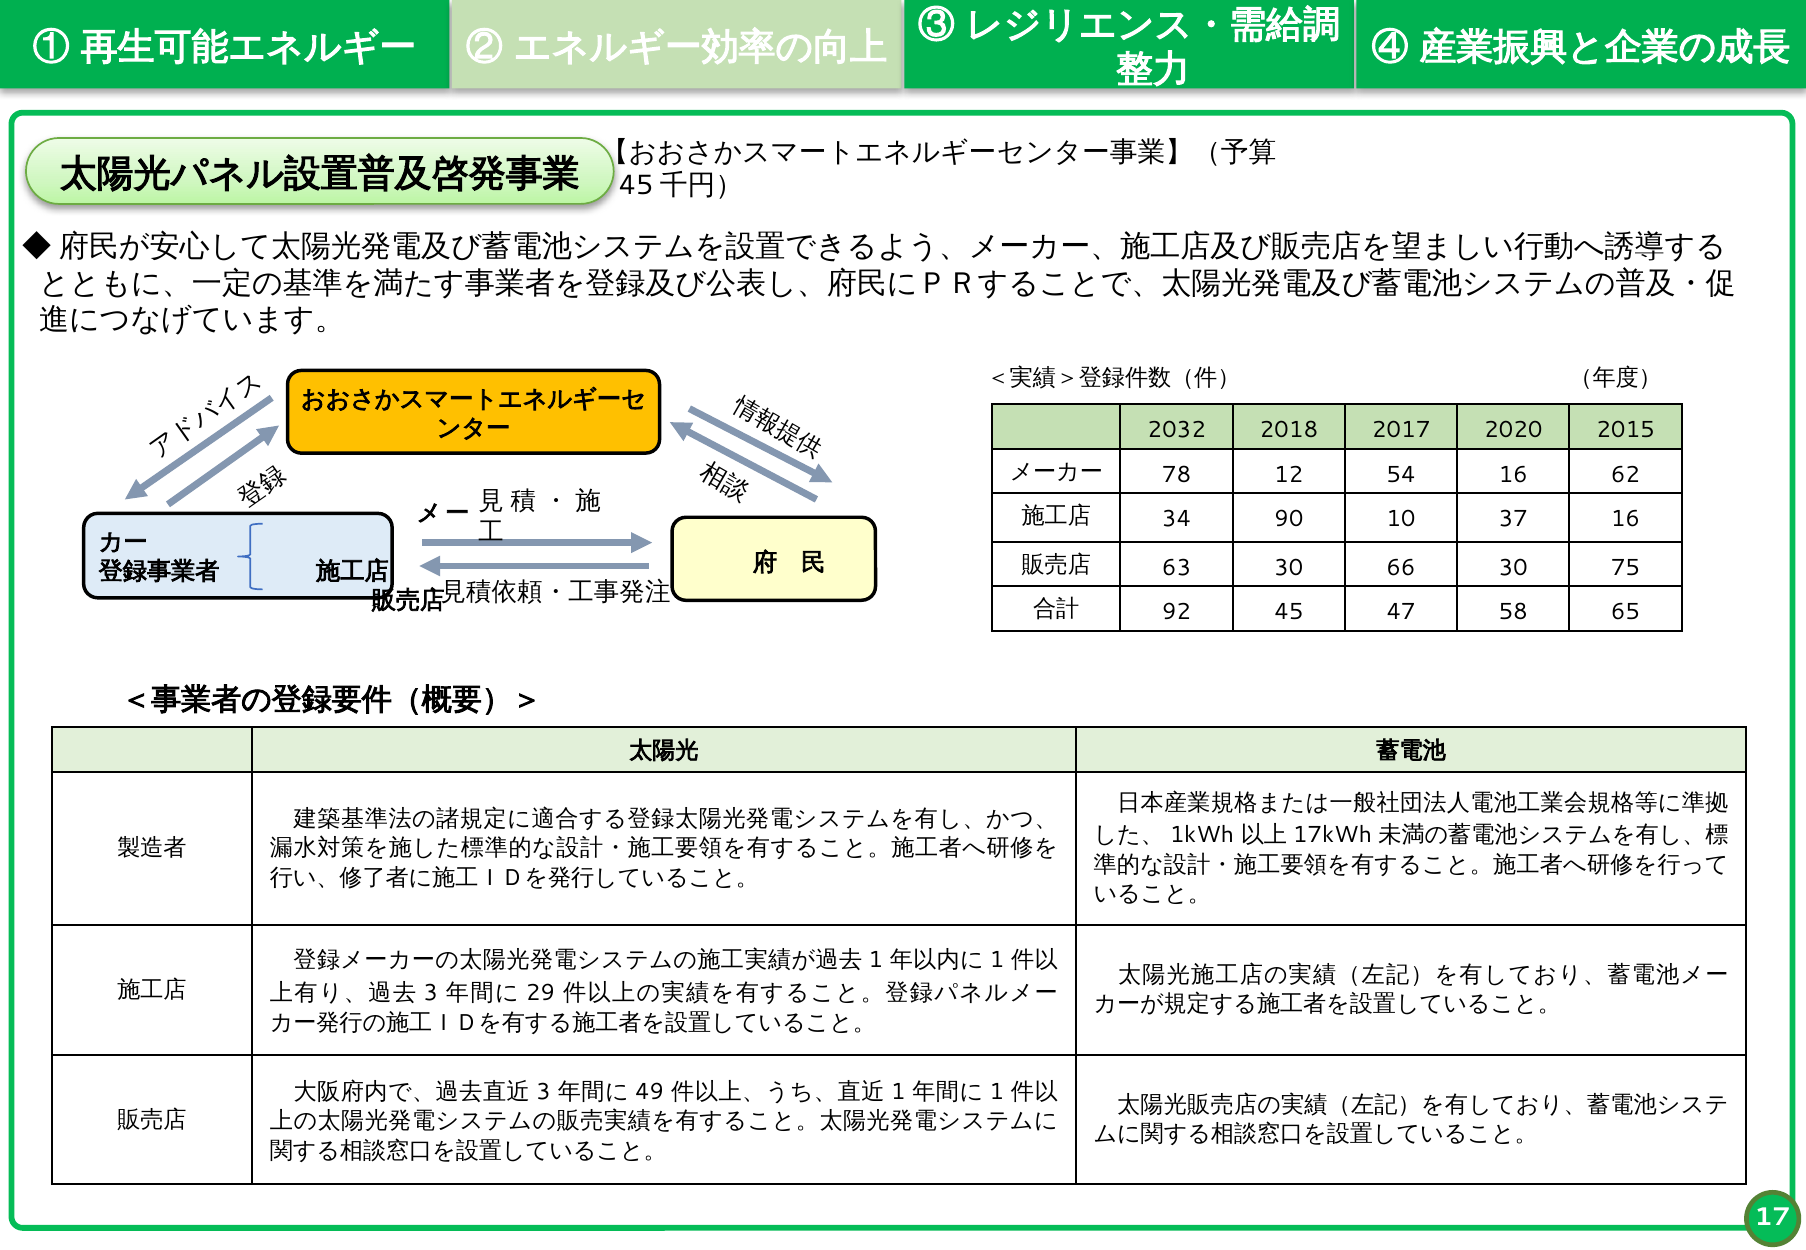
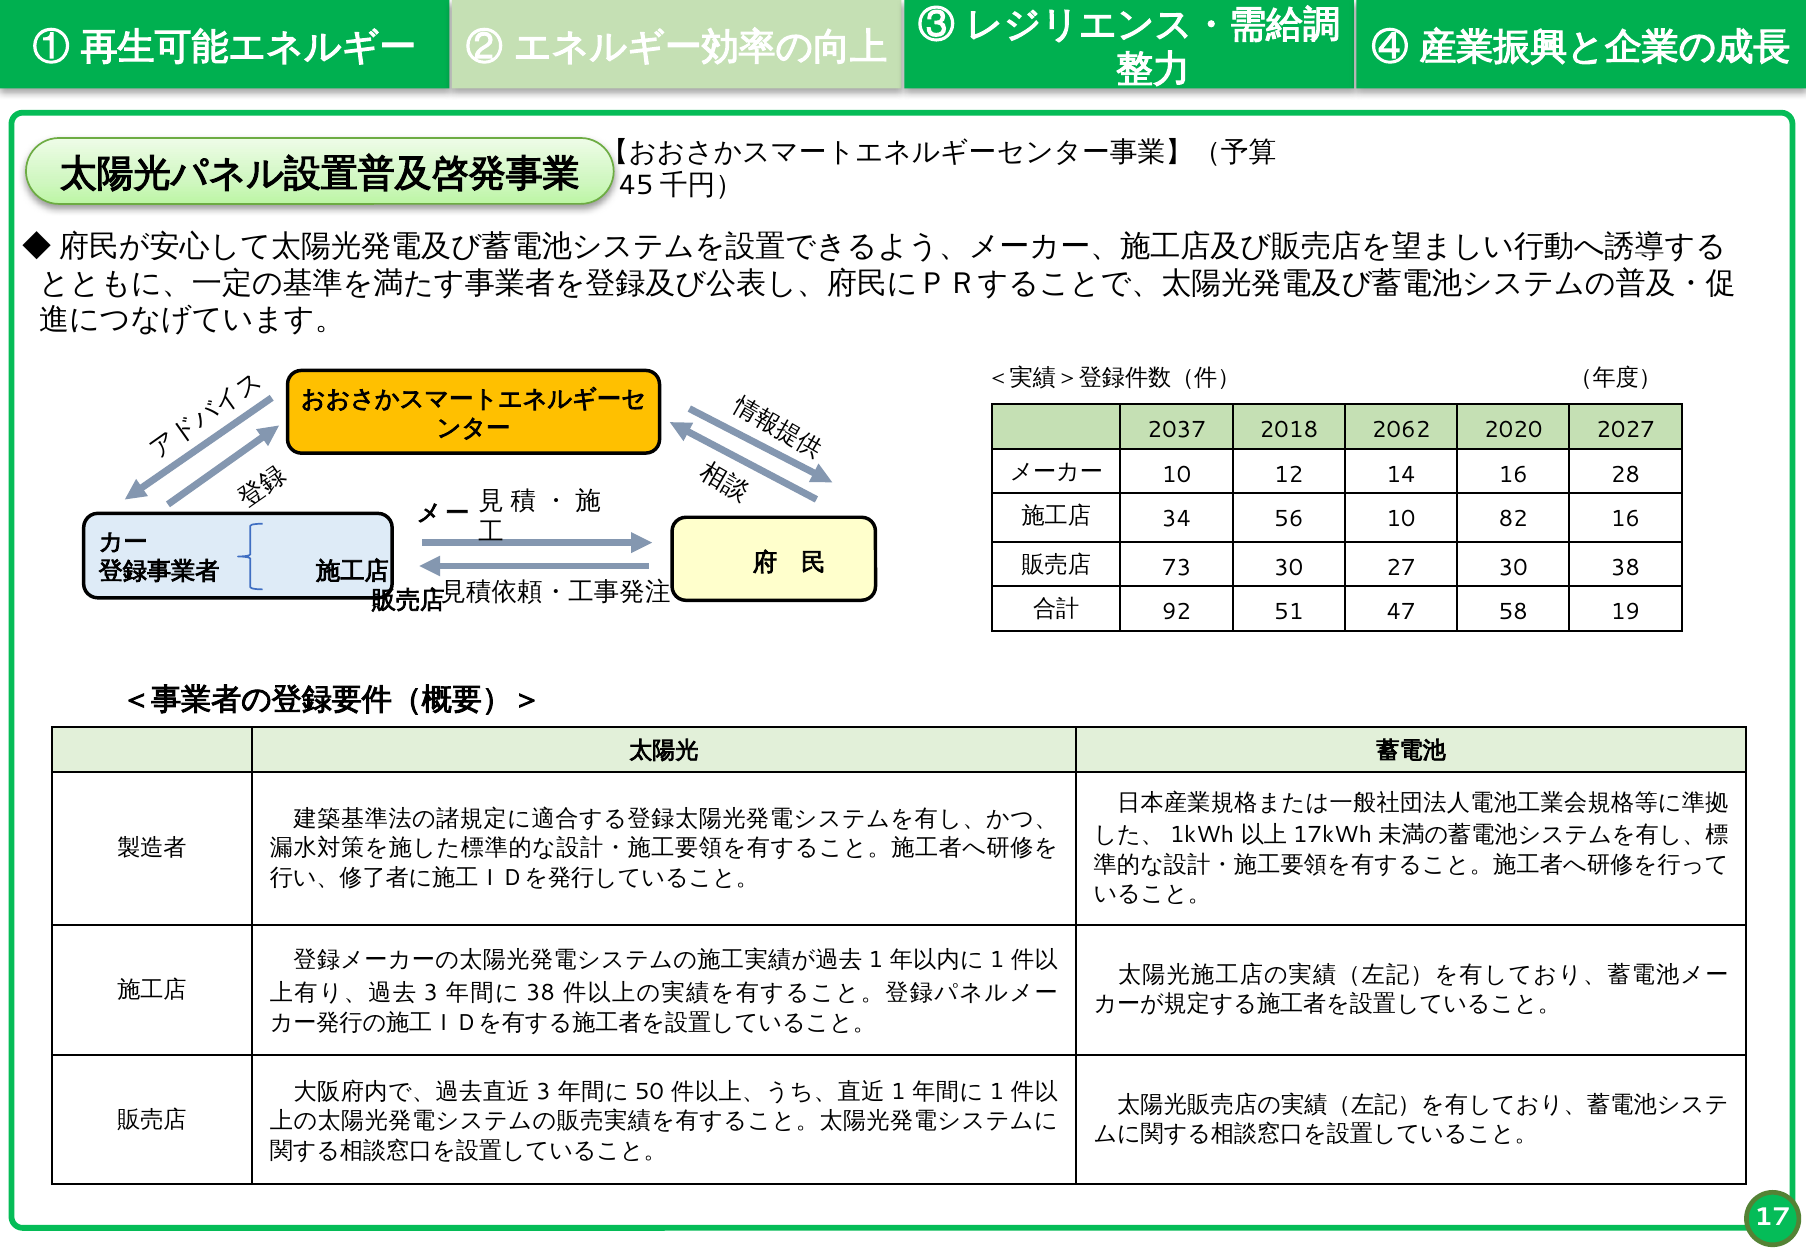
2032: 2032 -> 2037 (1177, 430)
2017: 2017 -> 2062 (1401, 430)
2015: 2015 -> 2027 (1626, 430)
78: 78 -> 10 (1177, 475)
54: 54 -> 14 (1401, 475)
62: 62 -> 28 (1626, 475)
90: 90 -> 56 (1289, 519)
37: 37 -> 82 (1513, 519)
63: 63 -> 73 (1177, 568)
66: 66 -> 27 (1401, 568)
30 75: 75 -> 38 (1626, 568)
45: 45 -> 51 (1289, 612)
65: 65 -> 19 (1626, 612)
29: 29 -> 38 (540, 993)
49: 49 -> 50 (649, 1092)
